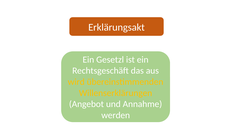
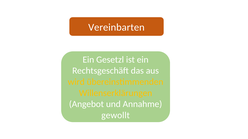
Erklärungsakt: Erklärungsakt -> Vereinbarten (116, 27)
werden: werden -> gewollt (116, 116)
